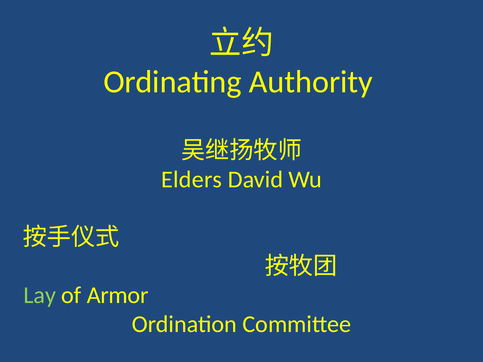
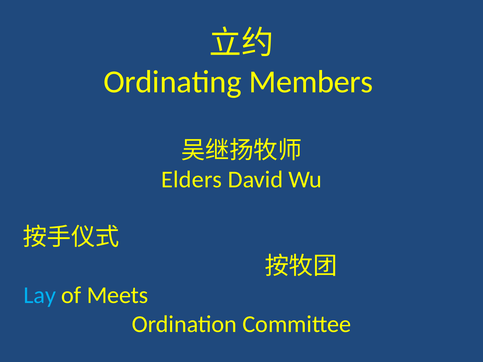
Authority: Authority -> Members (311, 82)
Lay colour: light green -> light blue (40, 295)
Armor: Armor -> Meets (118, 295)
